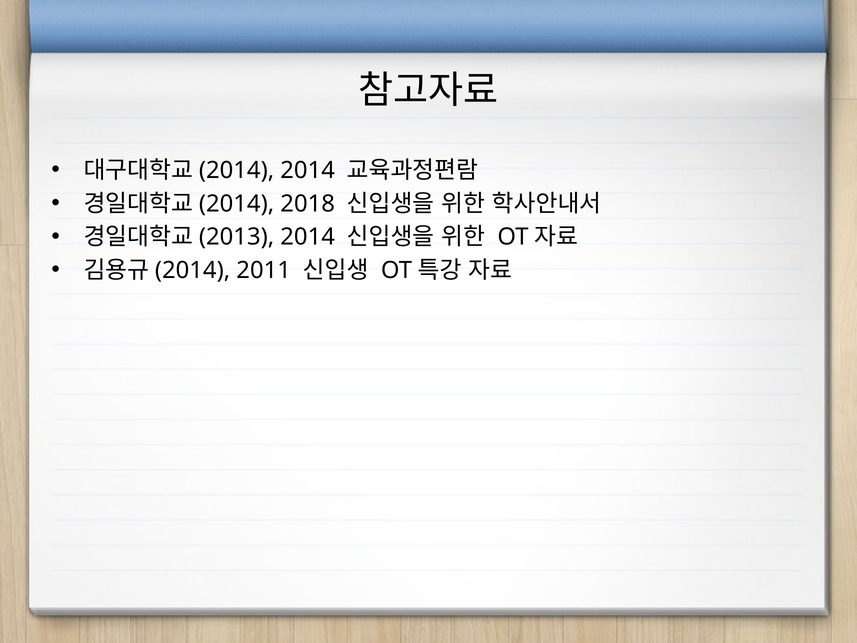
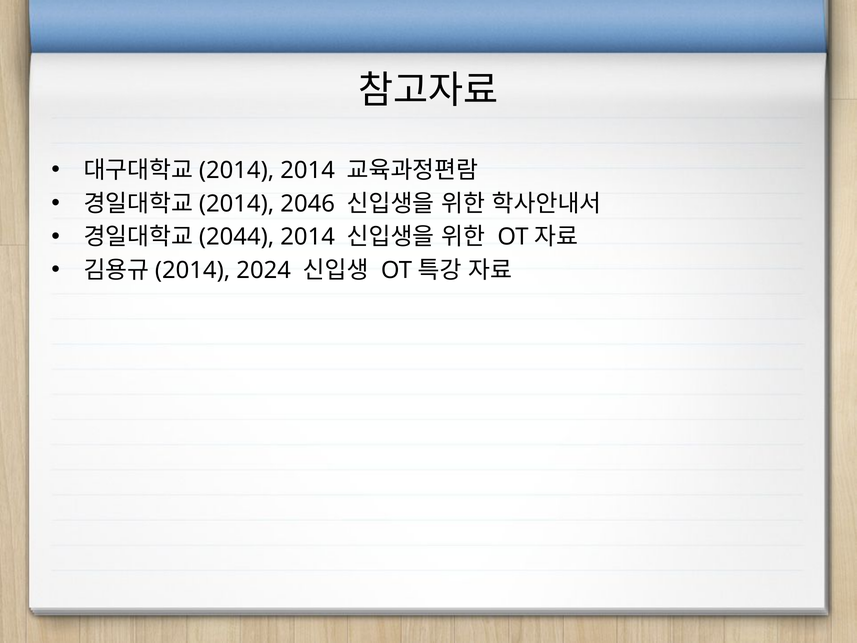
2018: 2018 -> 2046 (308, 204)
2013: 2013 -> 2044 (237, 237)
2011: 2011 -> 2024 (264, 270)
